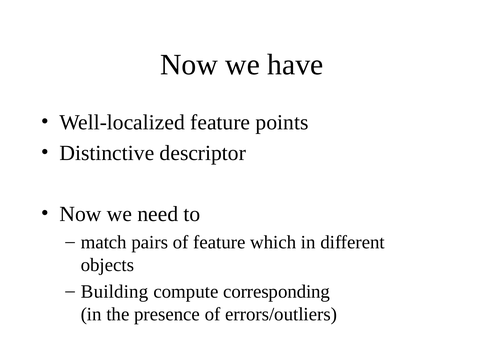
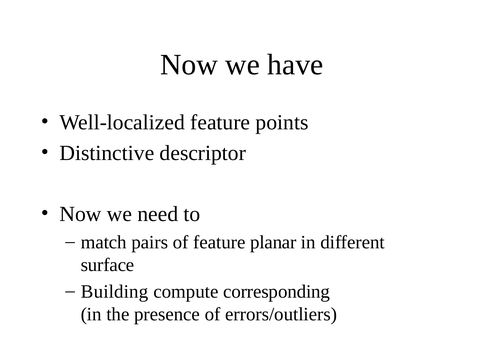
which: which -> planar (273, 243)
objects: objects -> surface (108, 265)
